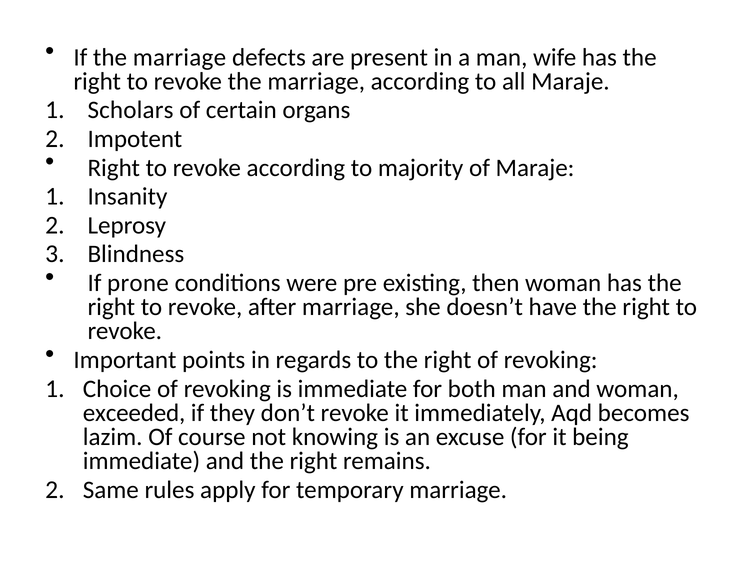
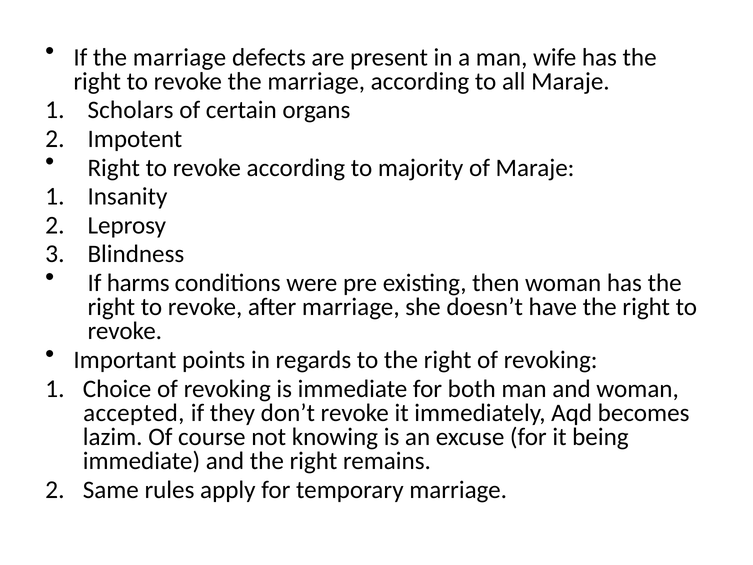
prone: prone -> harms (138, 283)
exceeded: exceeded -> accepted (134, 413)
